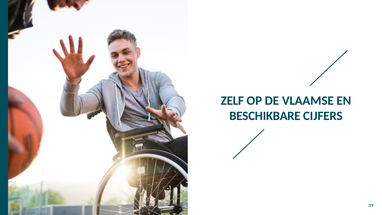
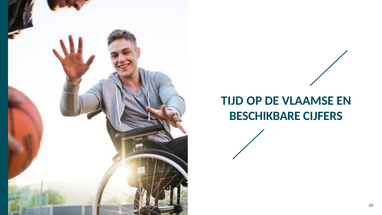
ZELF: ZELF -> TIJD (232, 101)
